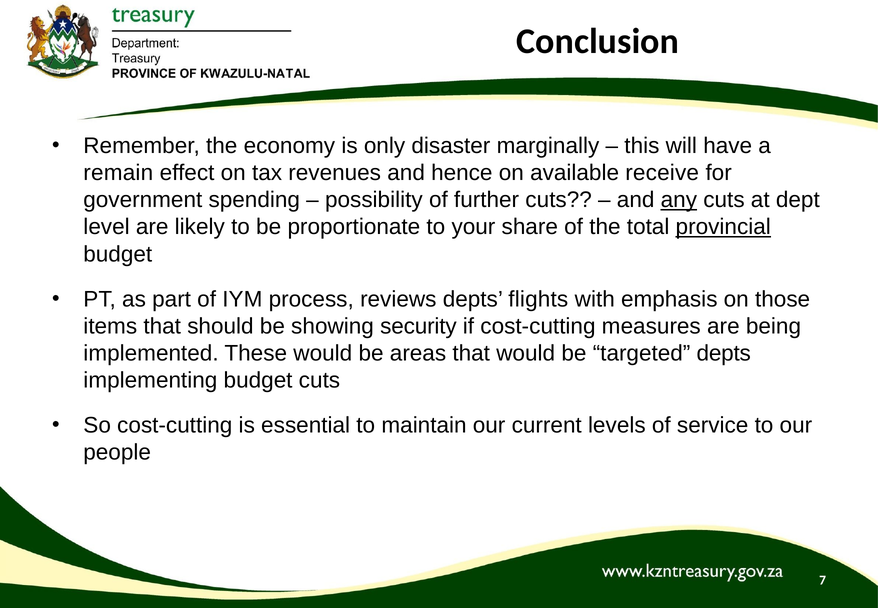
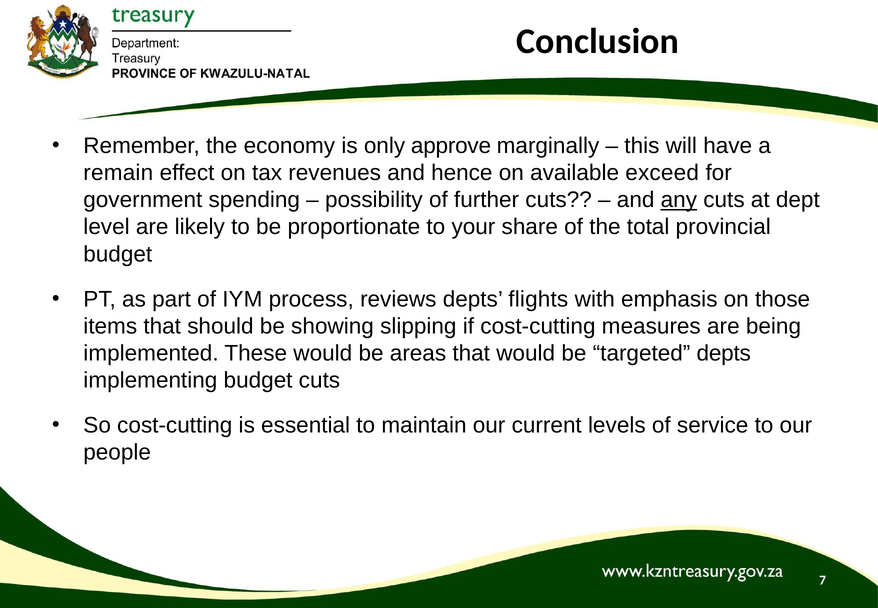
disaster: disaster -> approve (451, 146)
receive: receive -> exceed (662, 173)
provincial underline: present -> none (723, 227)
security: security -> slipping (418, 326)
